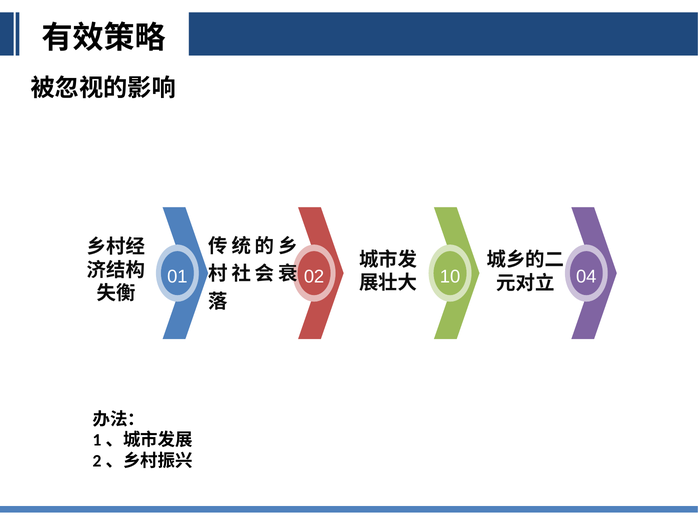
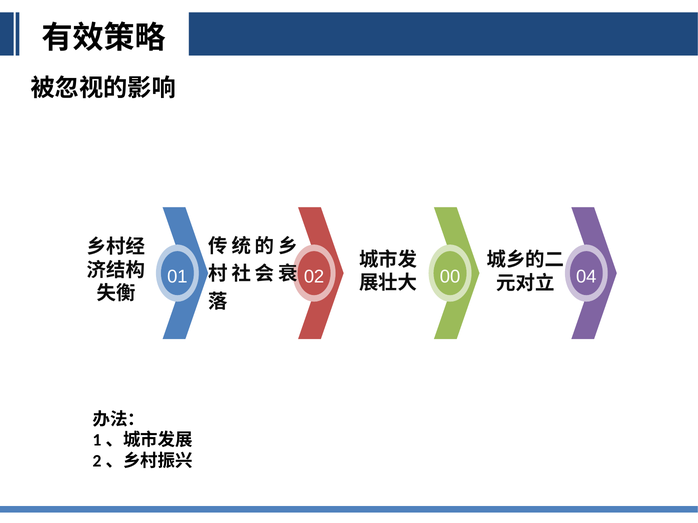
10: 10 -> 00 (450, 277)
